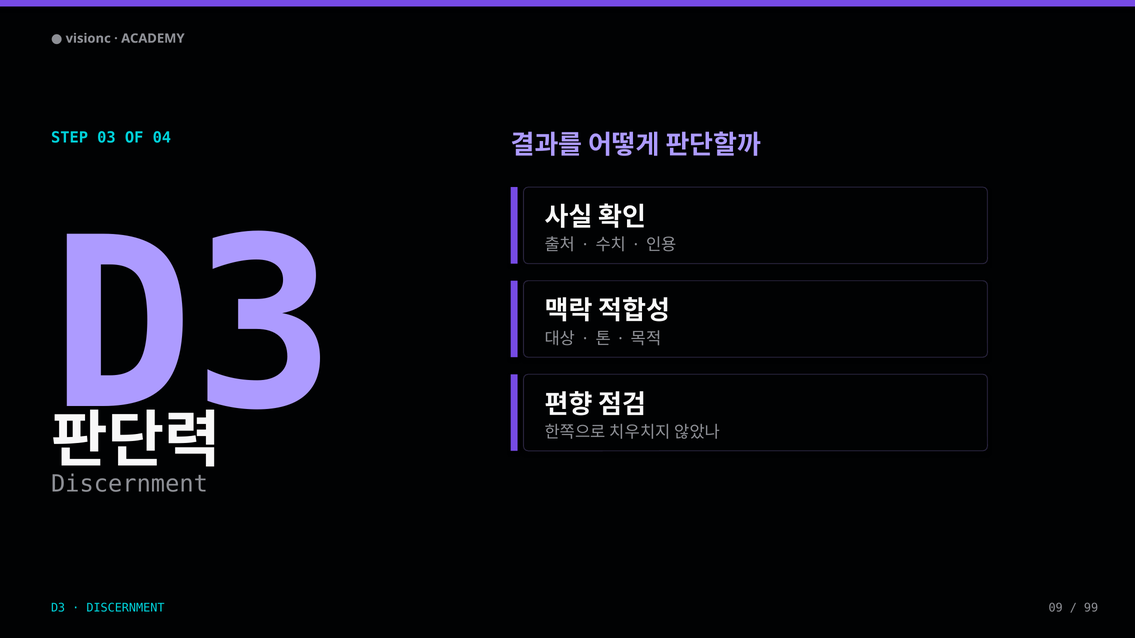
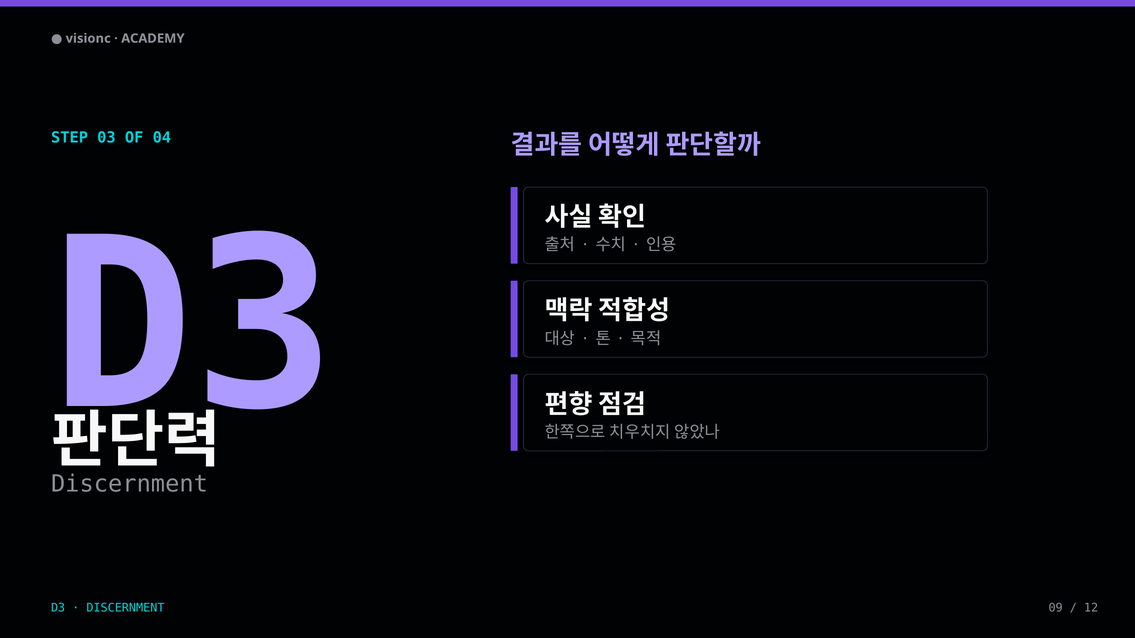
99: 99 -> 12 (1091, 608)
